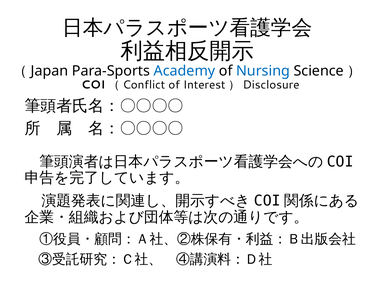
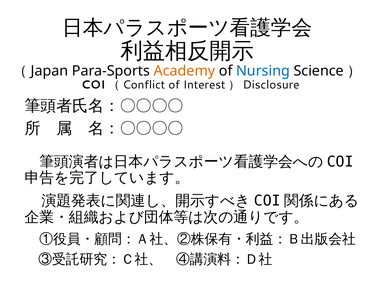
Academy colour: blue -> orange (184, 71)
